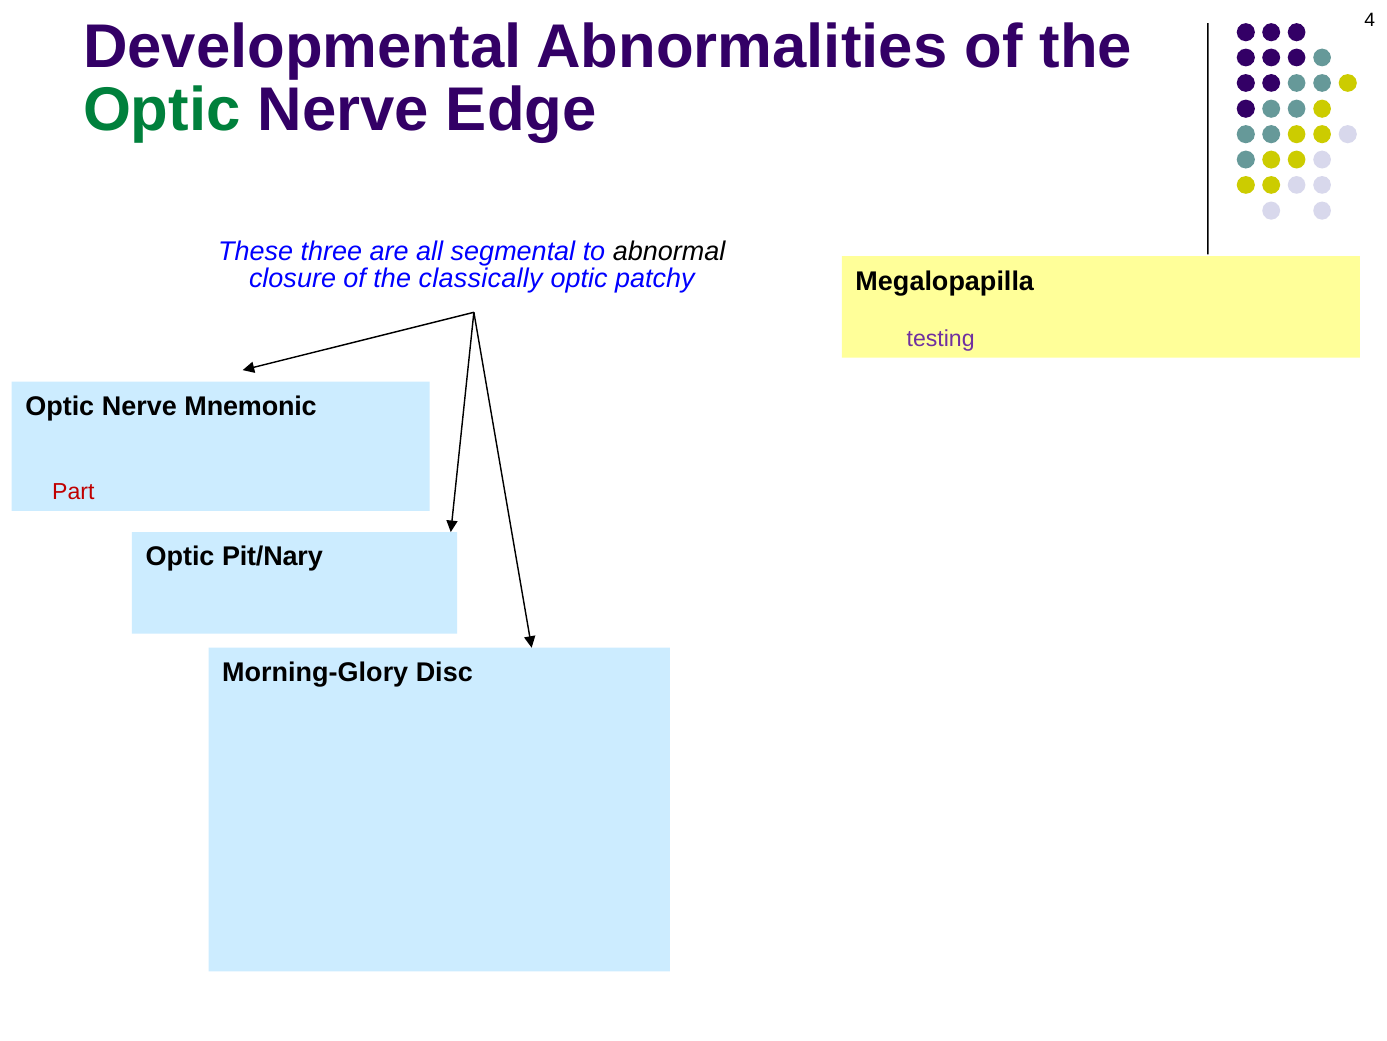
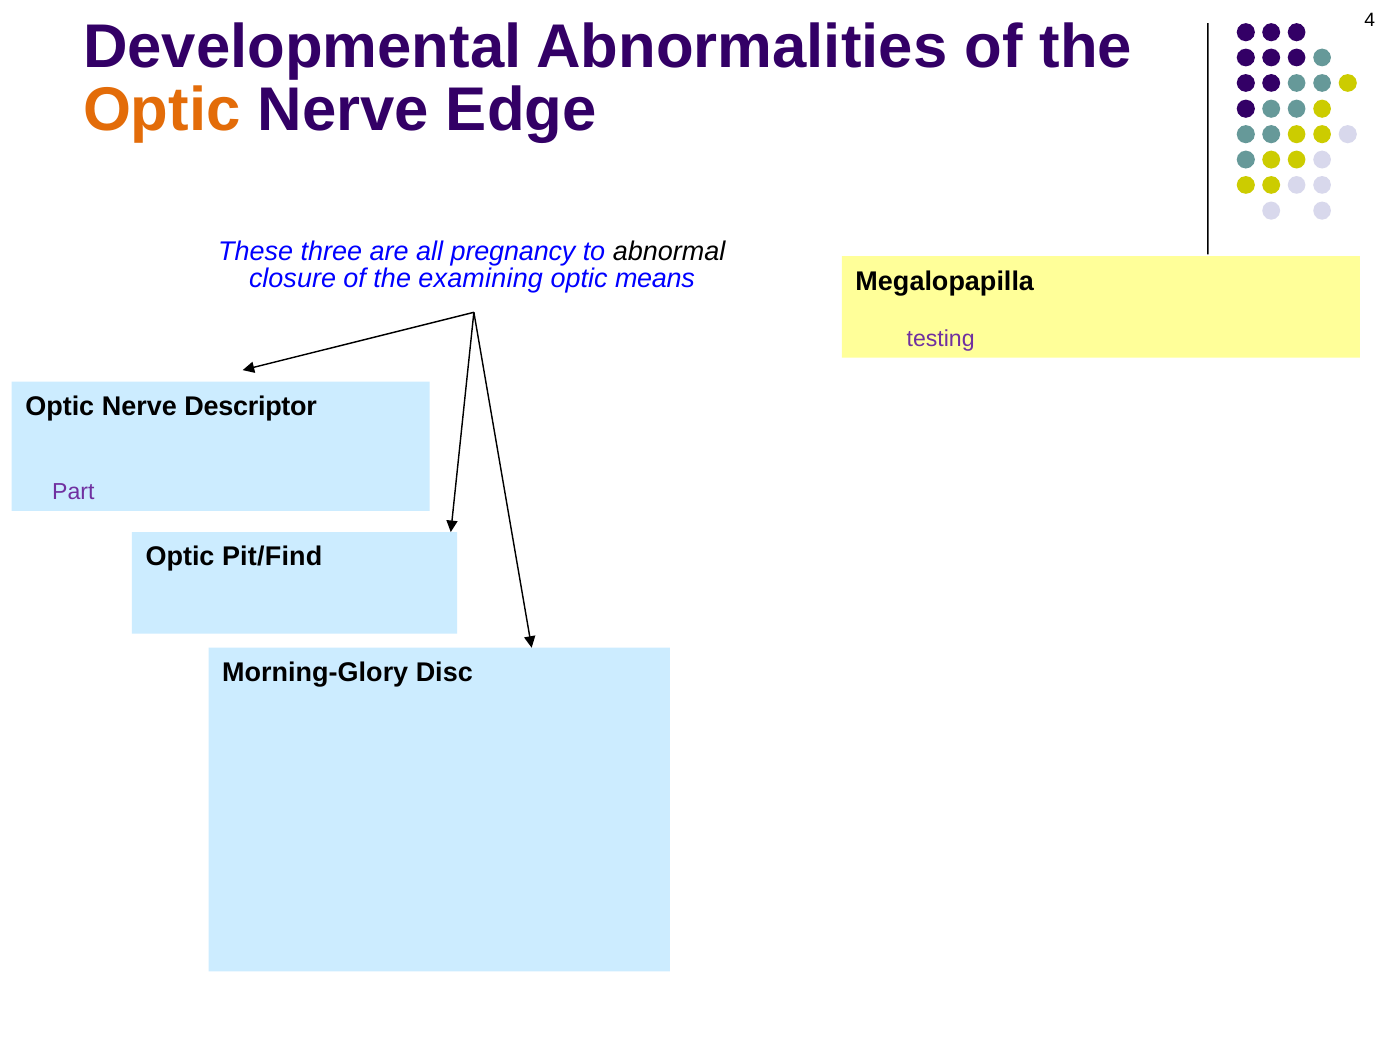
Optic colour: green -> orange (162, 110)
segmental: segmental -> pregnancy (513, 251)
classically: classically -> examining (481, 279)
patchy: patchy -> means (655, 279)
Mnemonic: Mnemonic -> Descriptor (251, 406)
Part colour: red -> purple (73, 492)
Pit/Nary: Pit/Nary -> Pit/Find (272, 557)
